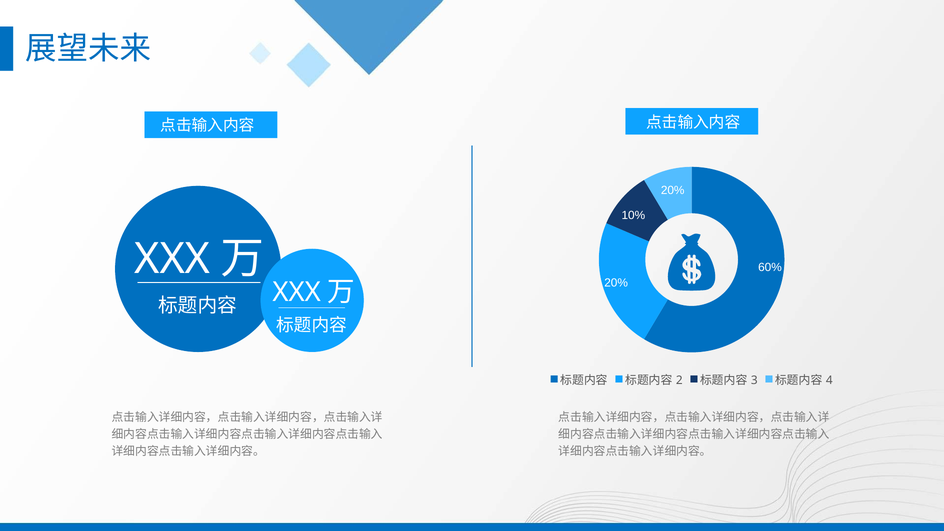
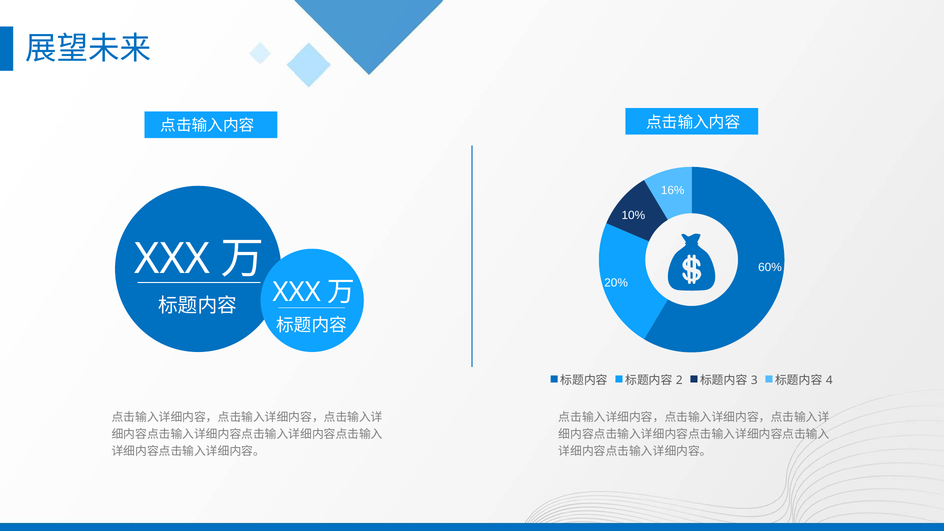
20%: 20% -> 16% (673, 190)
